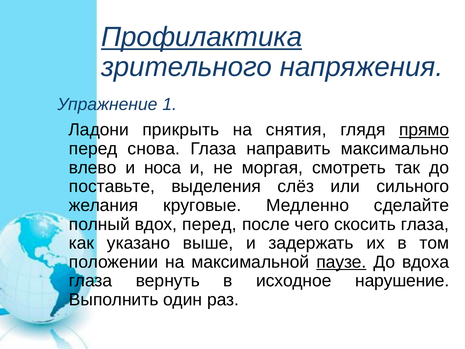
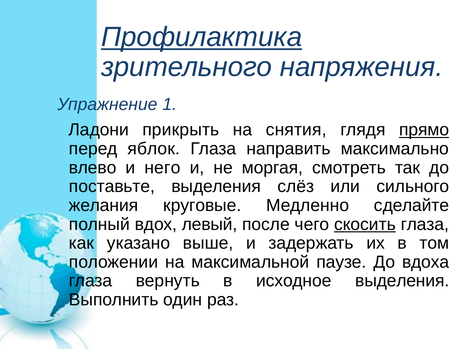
снова: снова -> яблок (154, 149)
носа: носа -> него (162, 168)
вдох перед: перед -> левый (210, 224)
скосить underline: none -> present (365, 224)
паузе underline: present -> none (341, 262)
исходное нарушение: нарушение -> выделения (402, 281)
